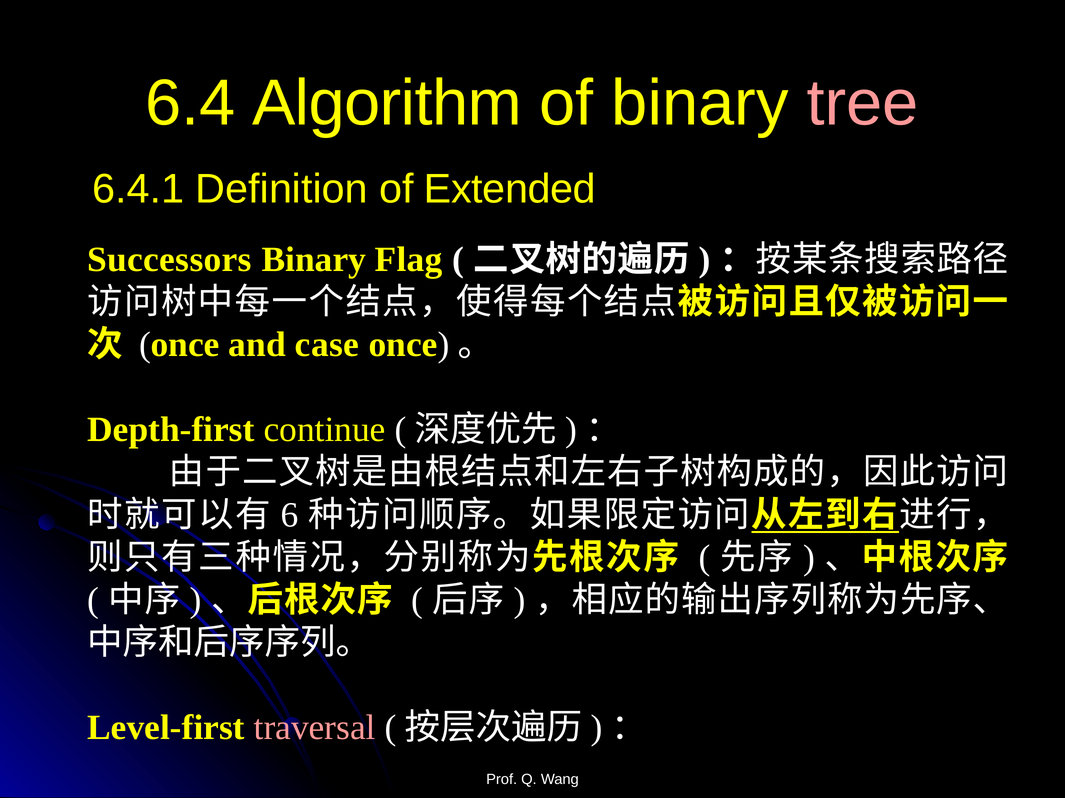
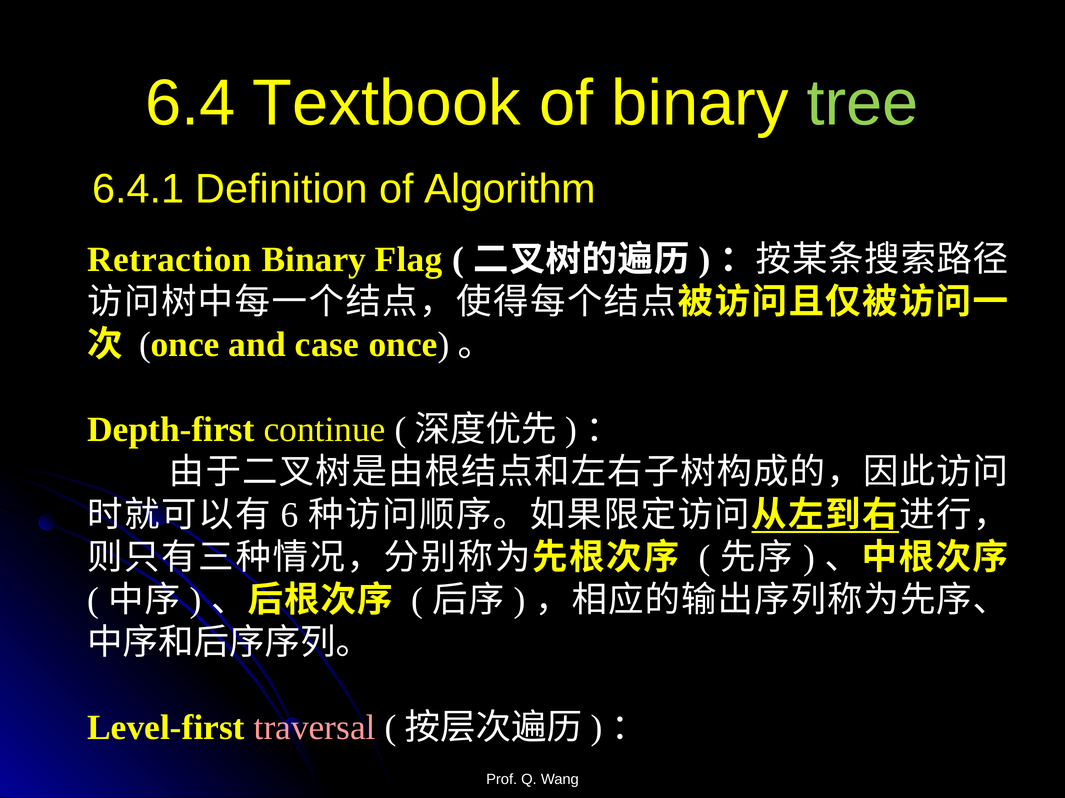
Algorithm: Algorithm -> Textbook (387, 103)
tree colour: pink -> light green (863, 103)
Extended: Extended -> Algorithm (510, 189)
Successors: Successors -> Retraction (169, 260)
